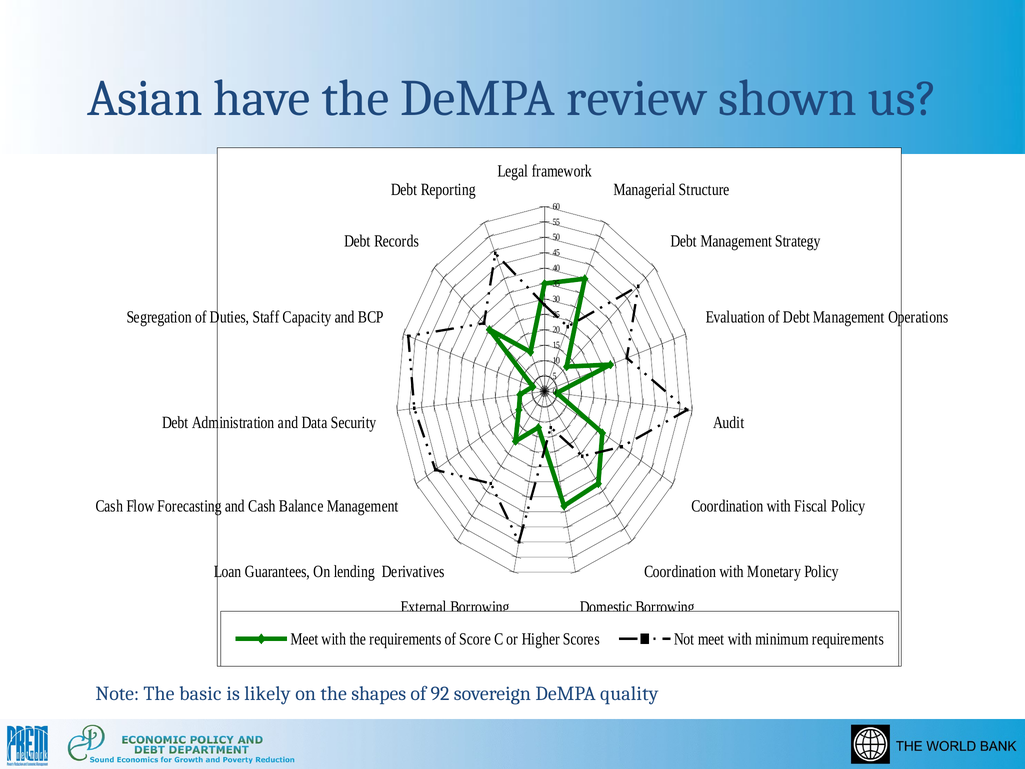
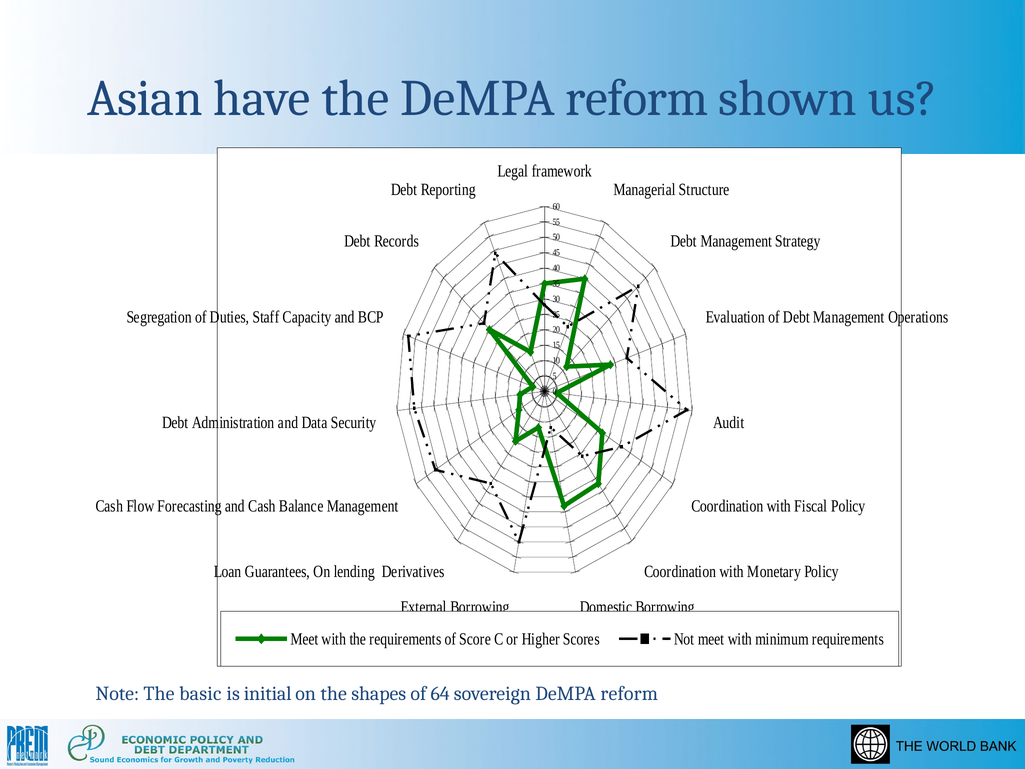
the DeMPA review: review -> reform (637, 98)
likely: likely -> initial (268, 693)
92: 92 -> 64 (440, 693)
sovereign DeMPA quality: quality -> reform (629, 693)
